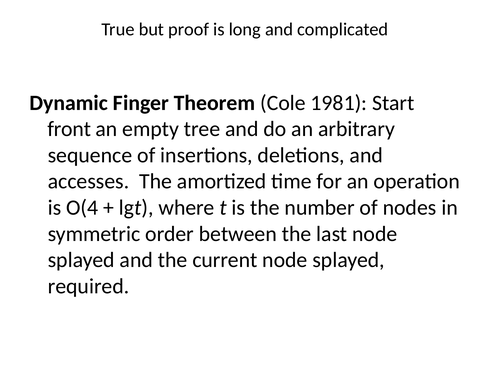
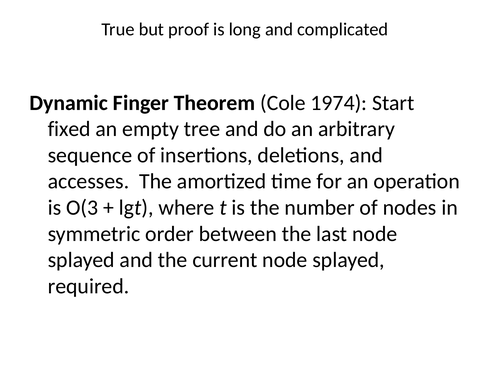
1981: 1981 -> 1974 (339, 103)
front: front -> fixed (69, 129)
O(4: O(4 -> O(3 (82, 207)
